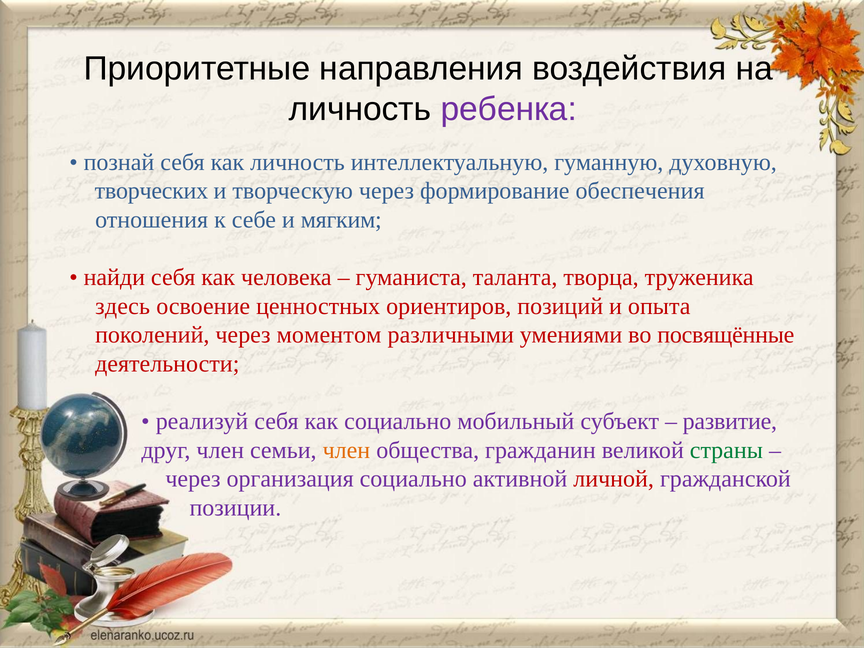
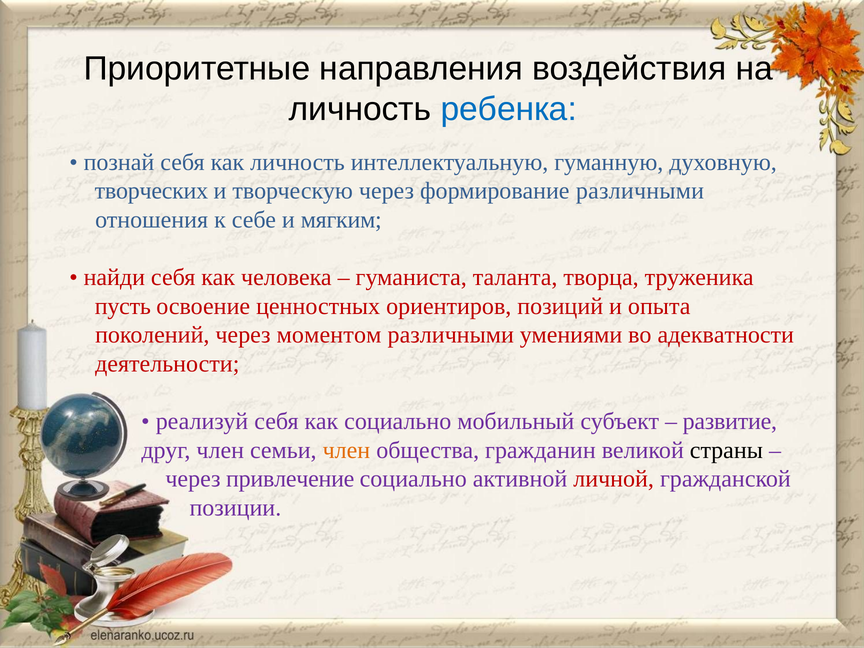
ребенка colour: purple -> blue (509, 109)
формирование обеспечения: обеспечения -> различными (640, 191)
здесь: здесь -> пусть (123, 306)
посвящённые: посвящённые -> адекватности (726, 335)
страны colour: green -> black (726, 450)
организация: организация -> привлечение (290, 479)
